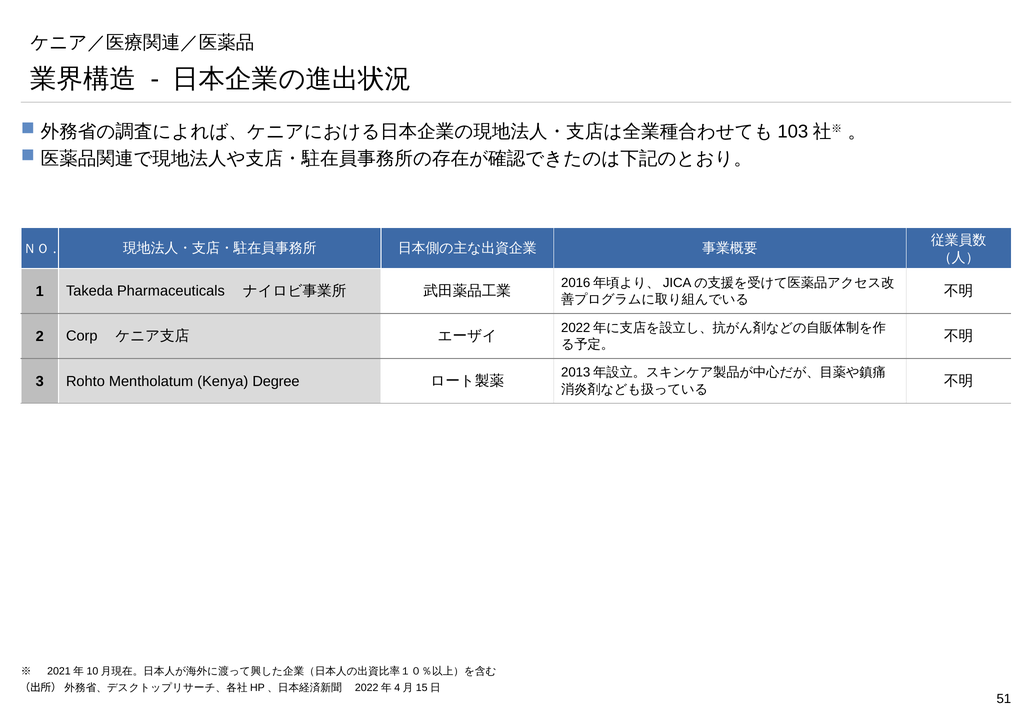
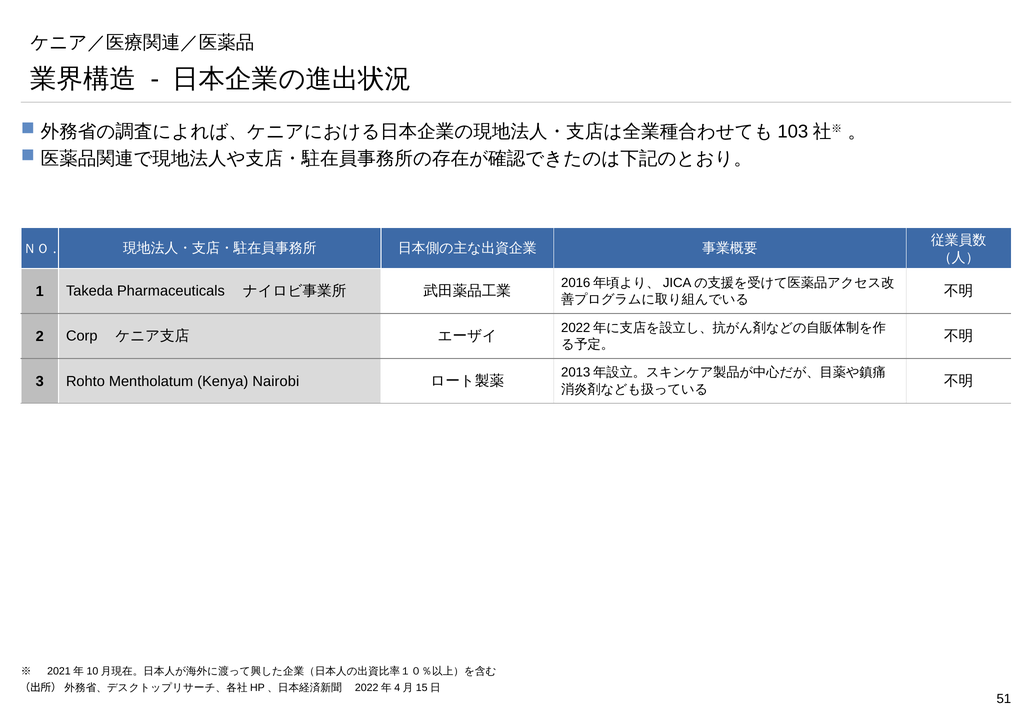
Degree: Degree -> Nairobi (276, 381)
